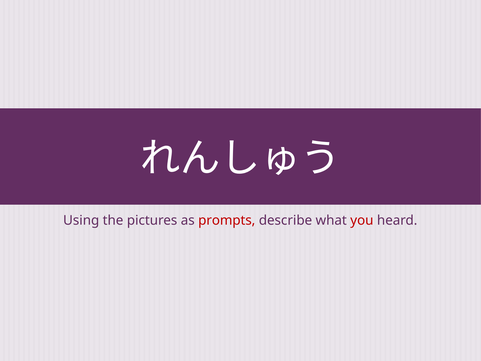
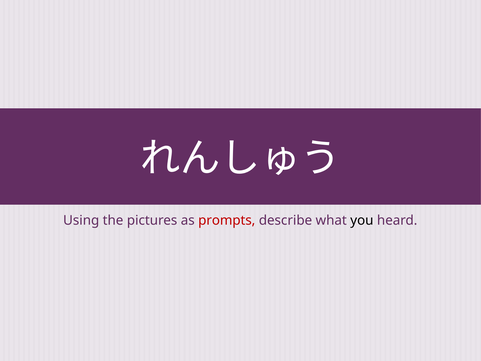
you colour: red -> black (362, 220)
